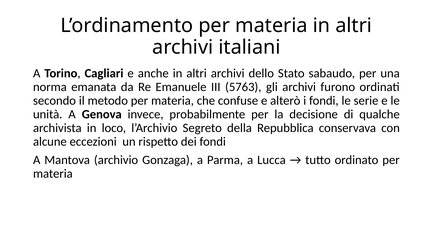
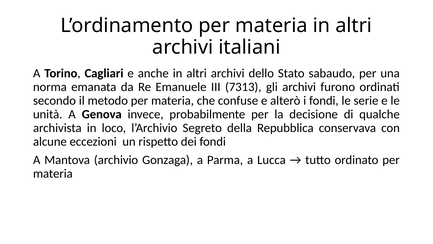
5763: 5763 -> 7313 (243, 87)
